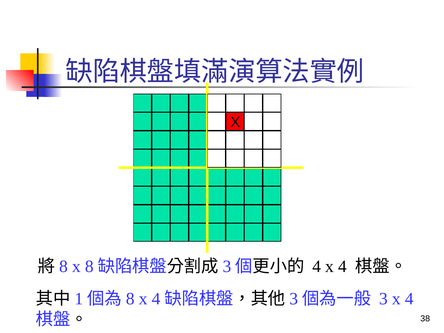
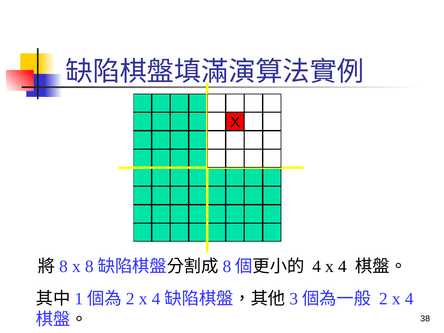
3: 3 -> 8 (227, 267)
8: 8 -> 2 (130, 299)
3: 3 -> 2 (383, 299)
